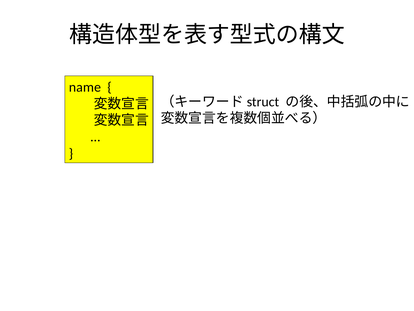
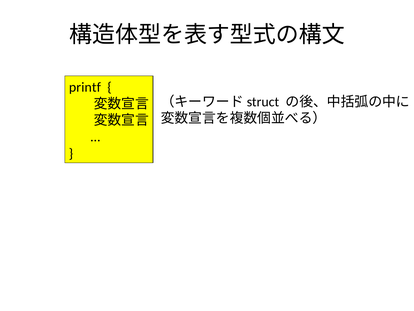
name: name -> printf (85, 87)
